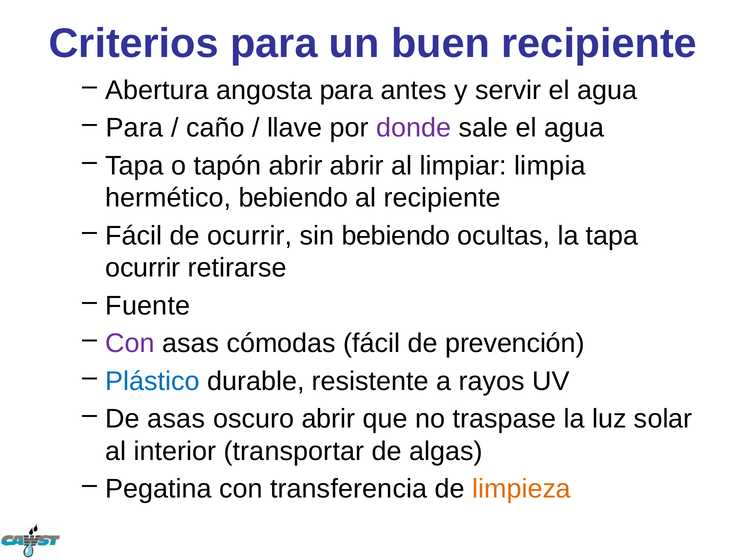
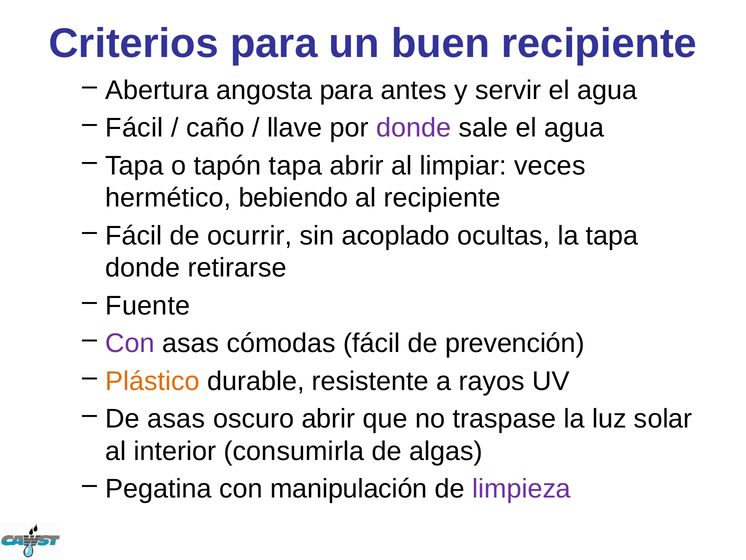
Para: Para -> Fácil (134, 128)
tapón abrir: abrir -> tapa (295, 166)
limpia: limpia -> veces (550, 166)
sin bebiendo: bebiendo -> acoplado (396, 236)
ocurrir: ocurrir -> donde (143, 268)
Plástico colour: blue -> orange (153, 381)
transportar: transportar -> consumirla (294, 451)
transferencia: transferencia -> manipulación (349, 489)
limpieza colour: orange -> purple (522, 489)
